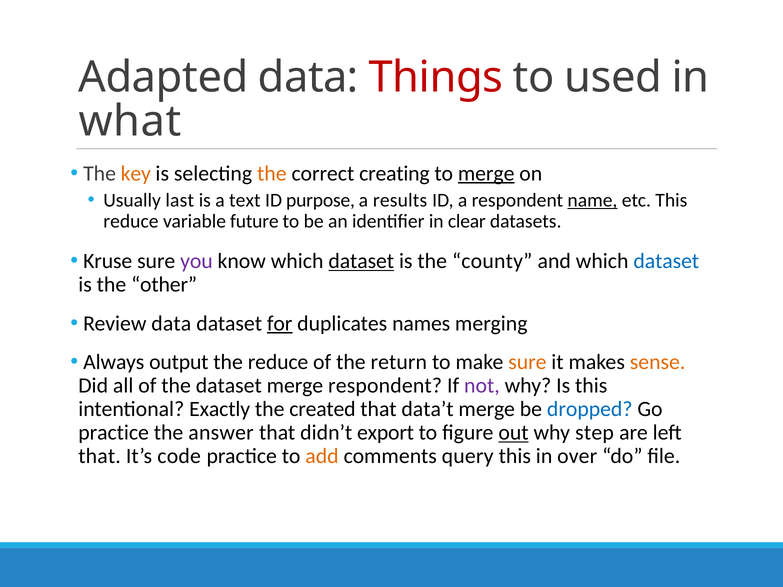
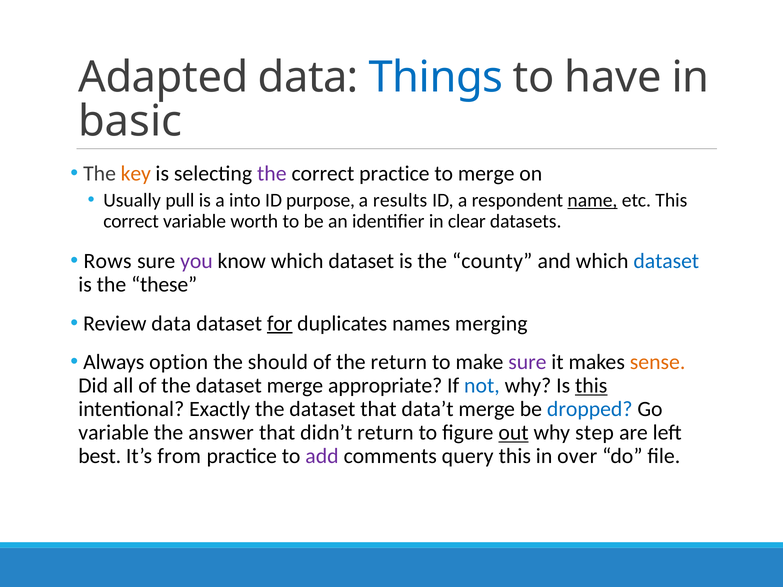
Things colour: red -> blue (436, 77)
used: used -> have (613, 77)
what: what -> basic (130, 122)
the colour: orange -> purple (272, 174)
correct creating: creating -> practice (394, 174)
merge underline: present -> none (486, 174)
last: last -> pull (180, 200)
text: text -> into (245, 200)
reduce: reduce -> correct (131, 221)
future: future -> worth (254, 221)
Kruse: Kruse -> Rows (108, 261)
dataset underline: present -> none (361, 261)
other: other -> these (164, 285)
output: output -> option (179, 362)
the reduce: reduce -> should (278, 362)
sure colour: orange -> purple (527, 362)
merge respondent: respondent -> appropriate (385, 386)
not colour: purple -> blue (482, 386)
this underline: none -> present (591, 386)
created: created -> dataset (322, 409)
practice: practice -> variable (114, 433)
didn’t export: export -> return (385, 433)
that: that -> best (100, 456)
code: code -> from (179, 456)
add colour: orange -> purple (322, 456)
